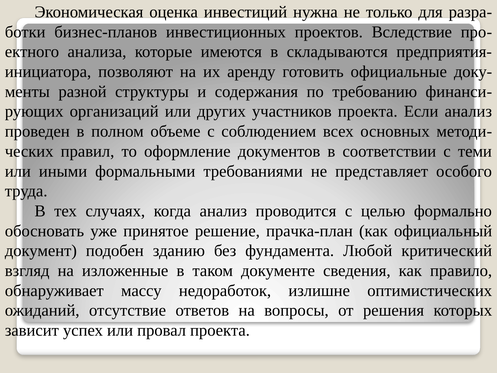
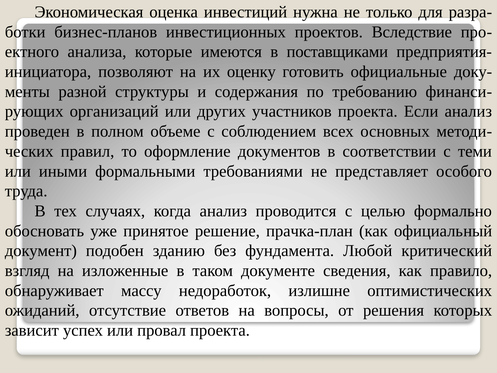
складываются: складываются -> поставщиками (337, 52)
аренду: аренду -> оценку (251, 72)
